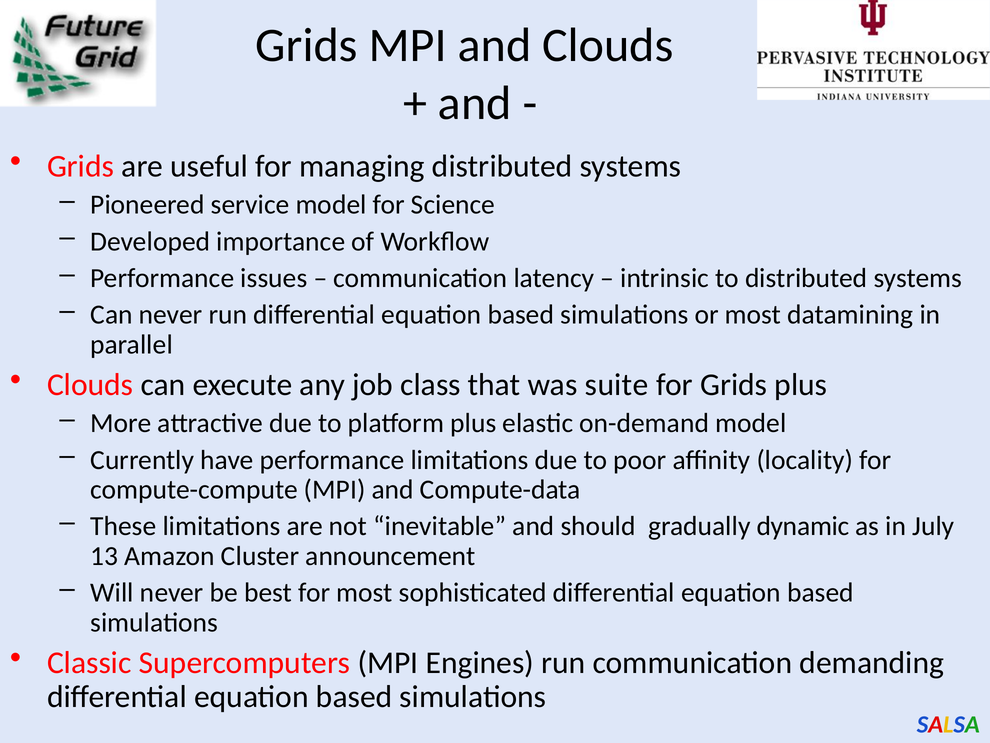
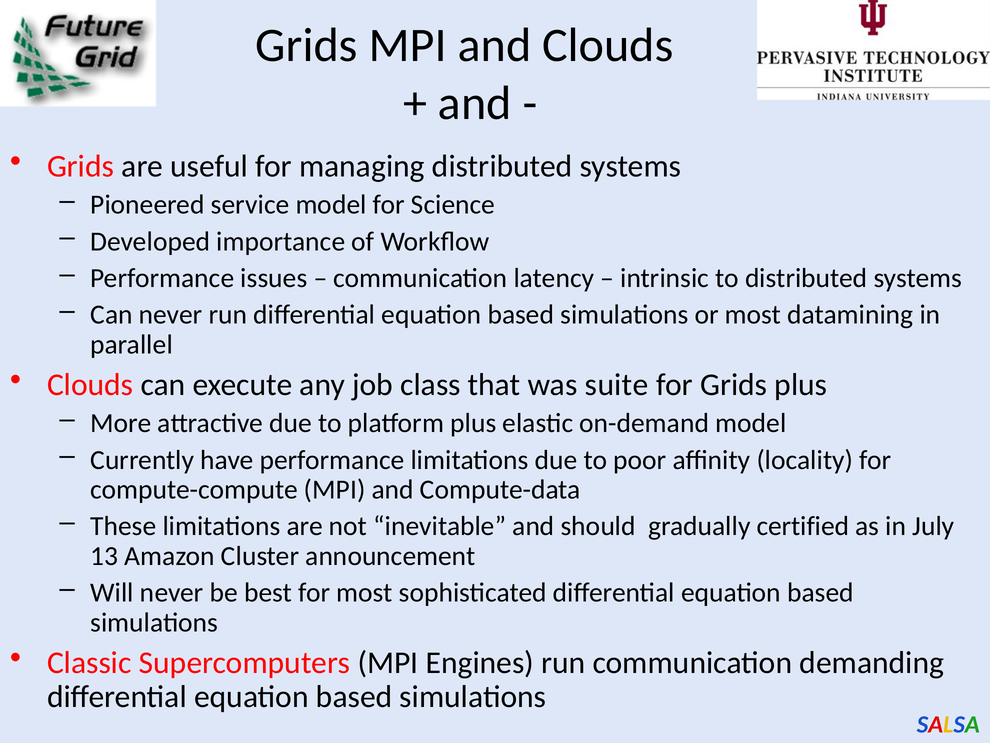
dynamic: dynamic -> certified (803, 526)
